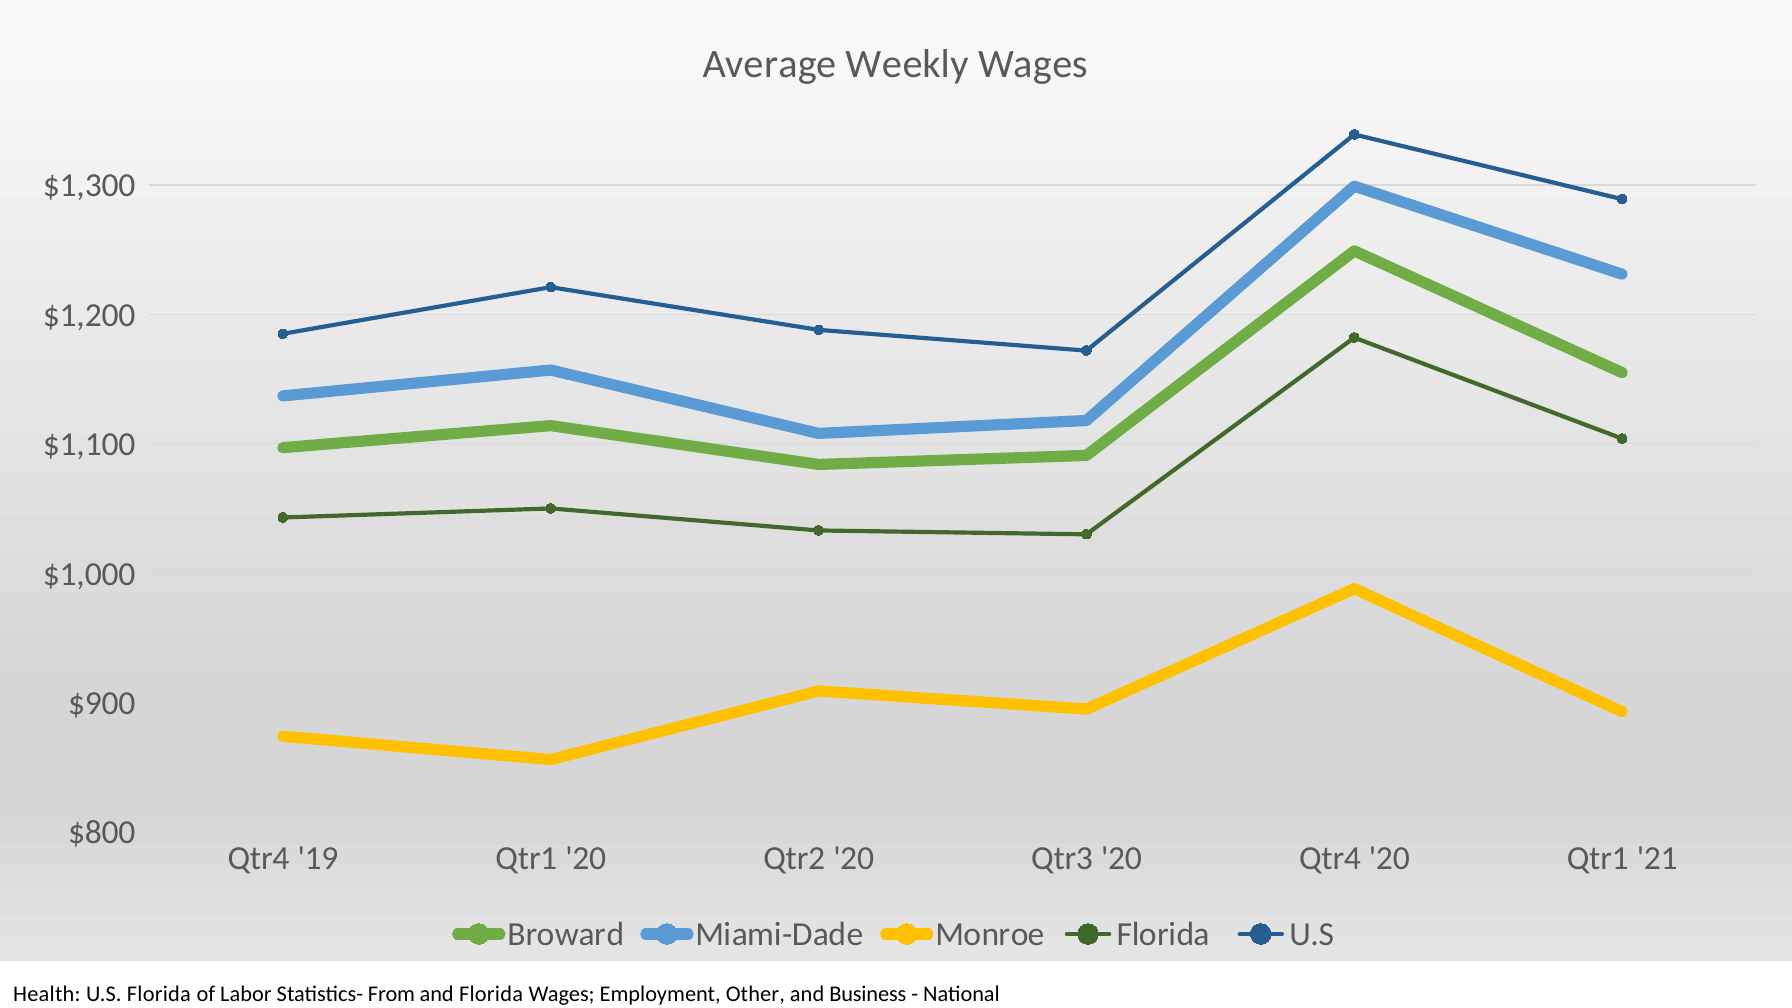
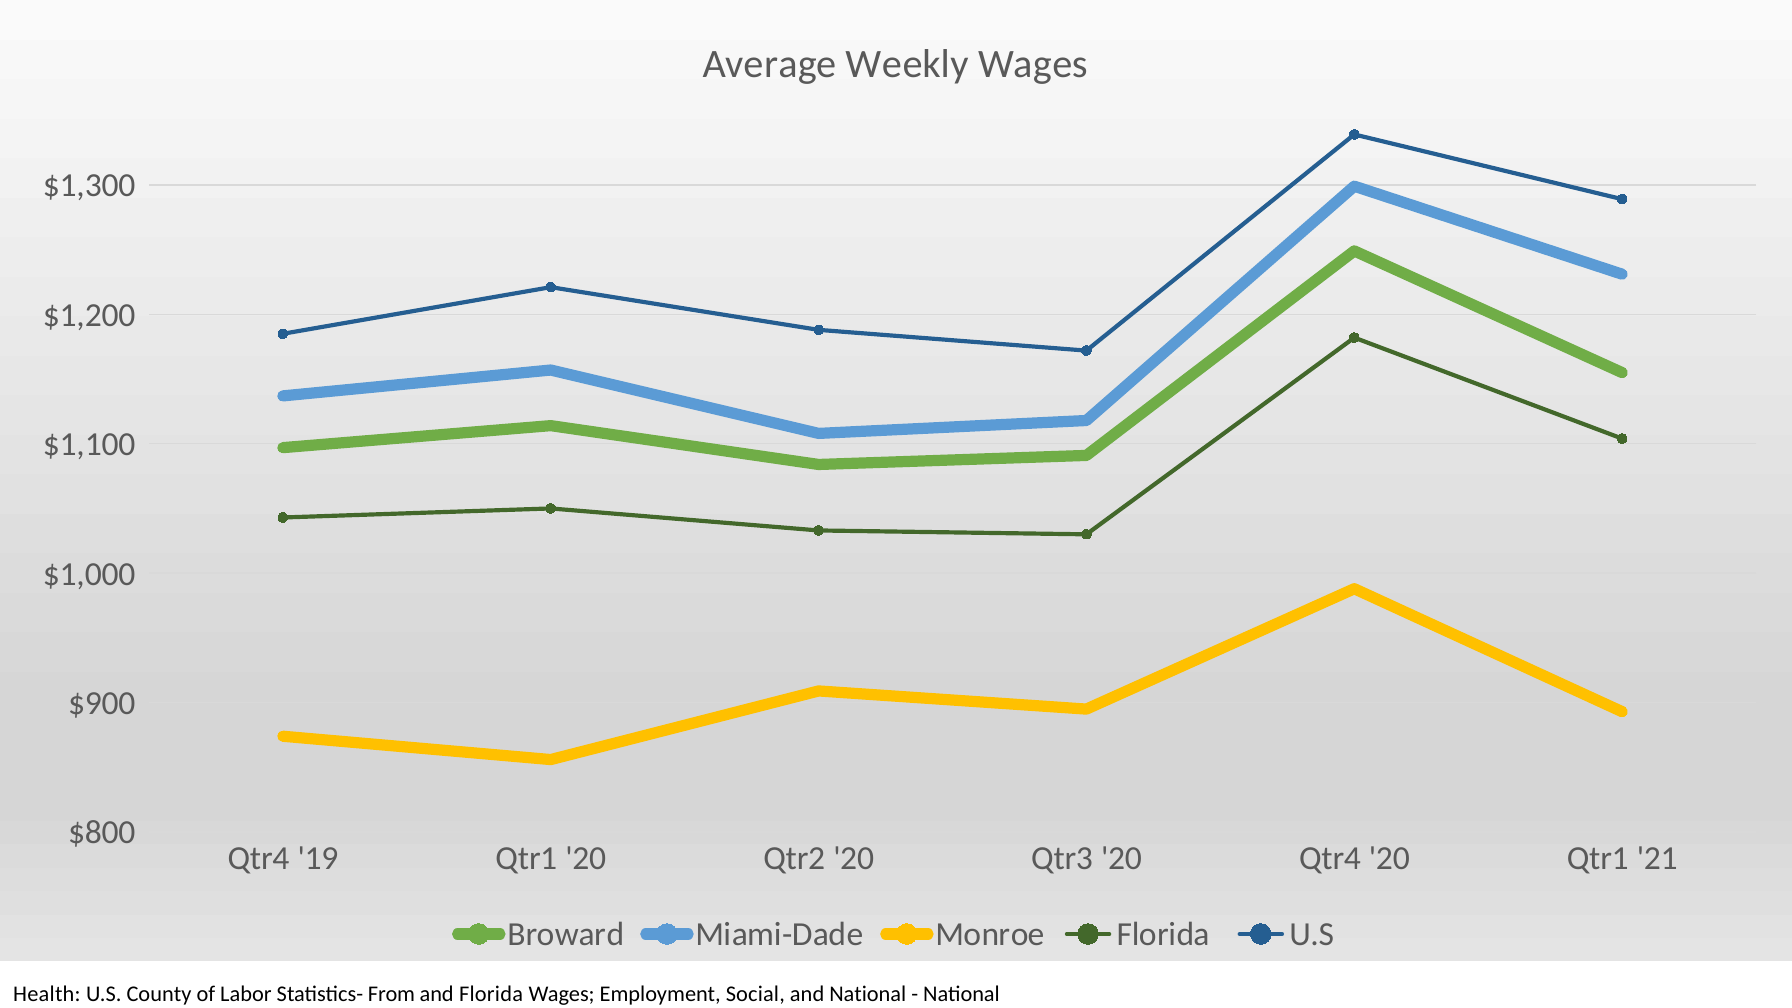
U.S Florida: Florida -> County (159, 994)
Other: Other -> Social (755, 994)
and Business: Business -> National (868, 994)
